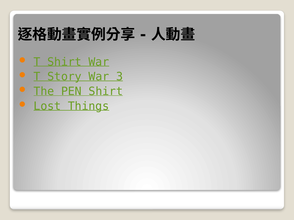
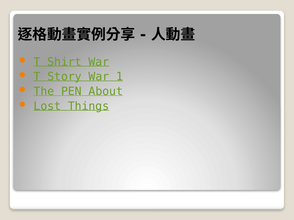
3: 3 -> 1 (119, 77)
PEN Shirt: Shirt -> About (106, 92)
